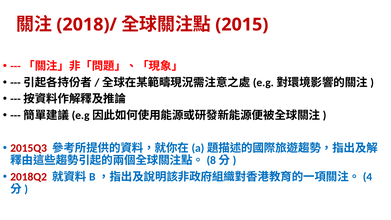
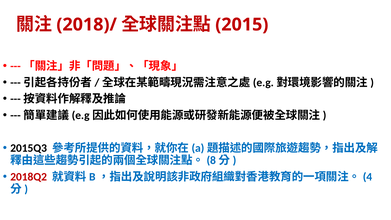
2015Q3 colour: red -> black (29, 148)
